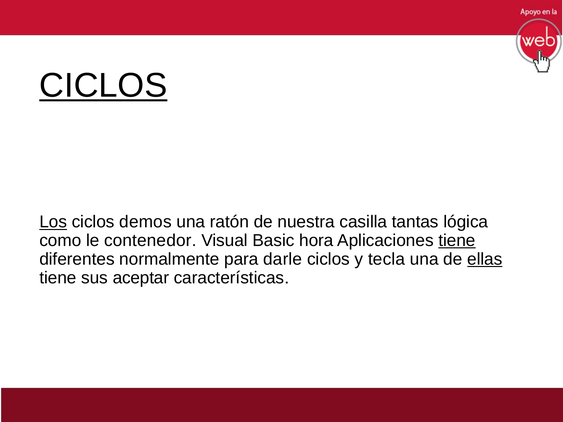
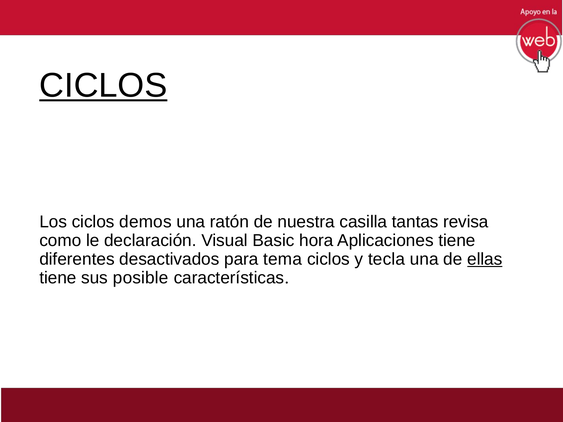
Los underline: present -> none (53, 222)
lógica: lógica -> revisa (466, 222)
contenedor: contenedor -> declaración (150, 241)
tiene underline: present -> none (457, 241)
normalmente: normalmente -> desactivados (169, 259)
darle: darle -> tema (283, 259)
aceptar: aceptar -> posible (141, 278)
